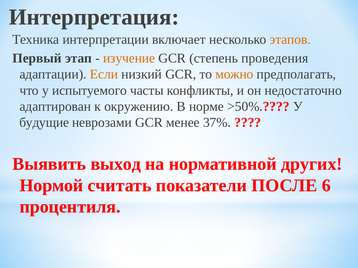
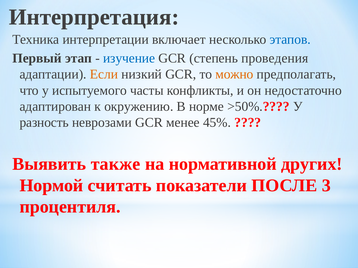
этапов colour: orange -> blue (290, 39)
изучение colour: orange -> blue (129, 58)
будущие: будущие -> разность (44, 123)
37%: 37% -> 45% (217, 123)
выход: выход -> также (116, 164)
6: 6 -> 3 (326, 186)
